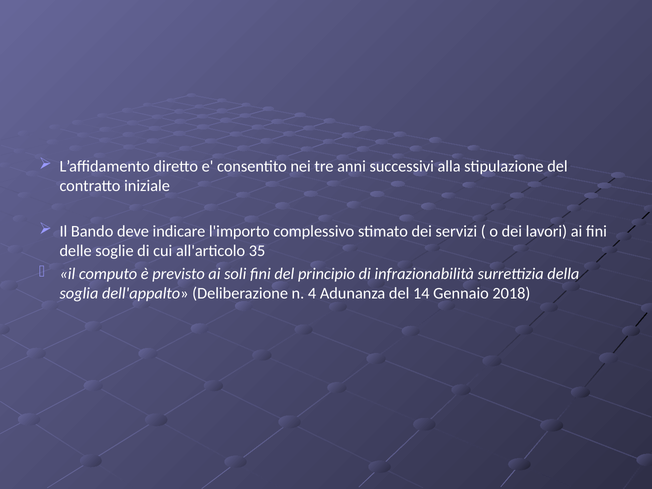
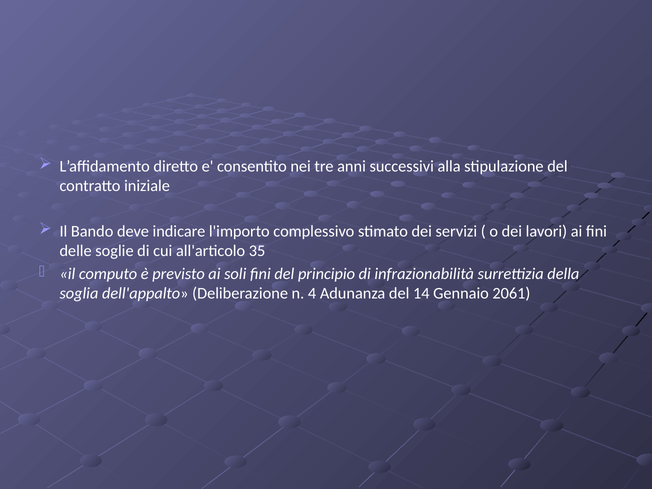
2018: 2018 -> 2061 (511, 293)
